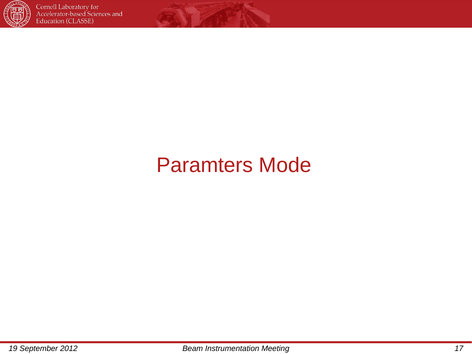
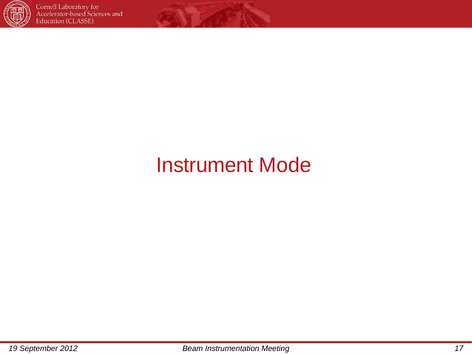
Paramters: Paramters -> Instrument (205, 165)
